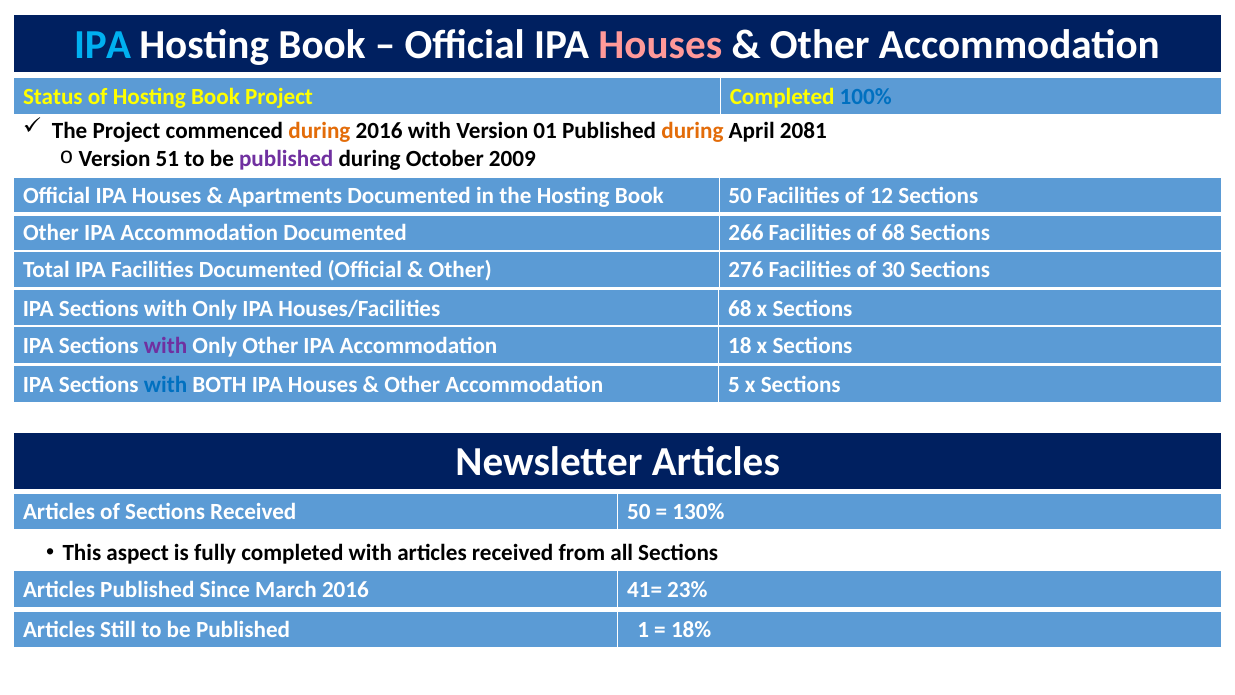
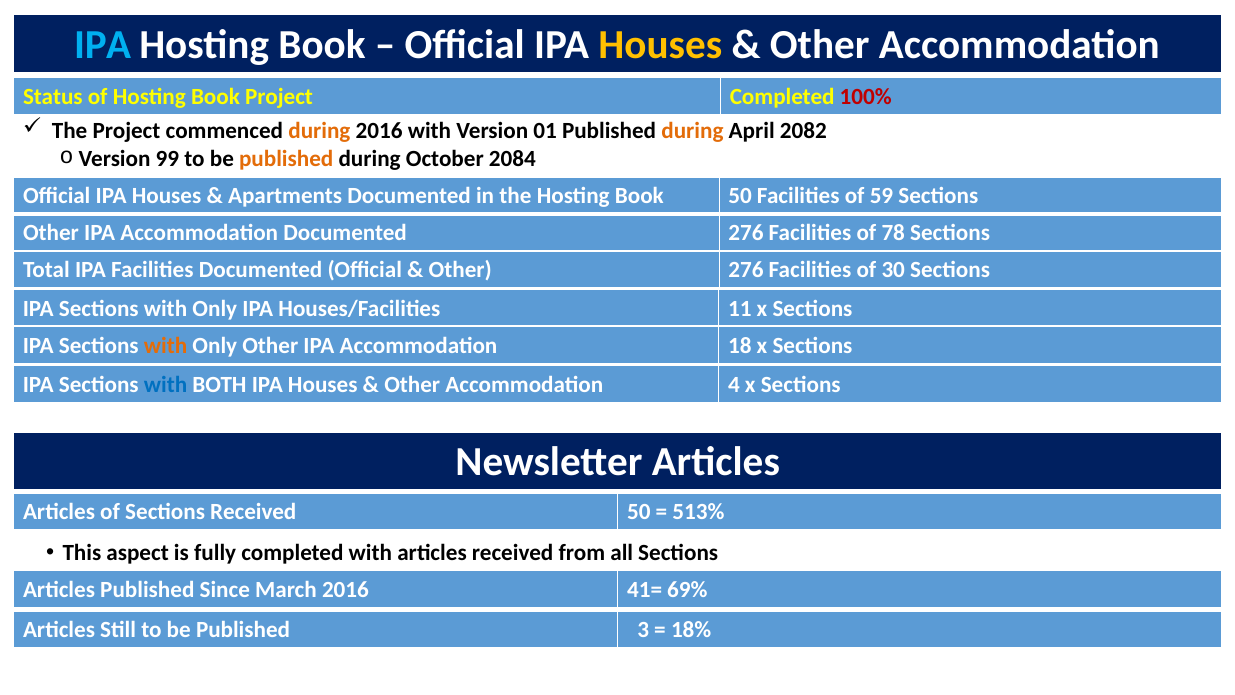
Houses colour: pink -> yellow (660, 45)
100% colour: blue -> red (866, 97)
2081: 2081 -> 2082 (803, 131)
51: 51 -> 99 (167, 159)
published colour: purple -> orange (286, 159)
2009: 2009 -> 2084 (512, 159)
12: 12 -> 59 (881, 196)
Documented 266: 266 -> 276 (746, 233)
of 68: 68 -> 78 (893, 233)
Houses/Facilities 68: 68 -> 11 (740, 308)
with colour: purple -> orange (166, 346)
5: 5 -> 4 (734, 385)
130%: 130% -> 513% (698, 512)
23%: 23% -> 69% (687, 589)
1: 1 -> 3 (643, 630)
